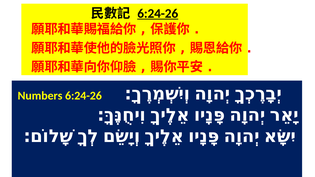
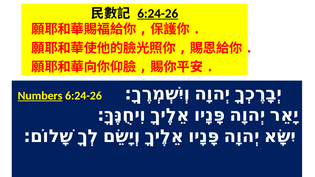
Numbers underline: none -> present (40, 96)
